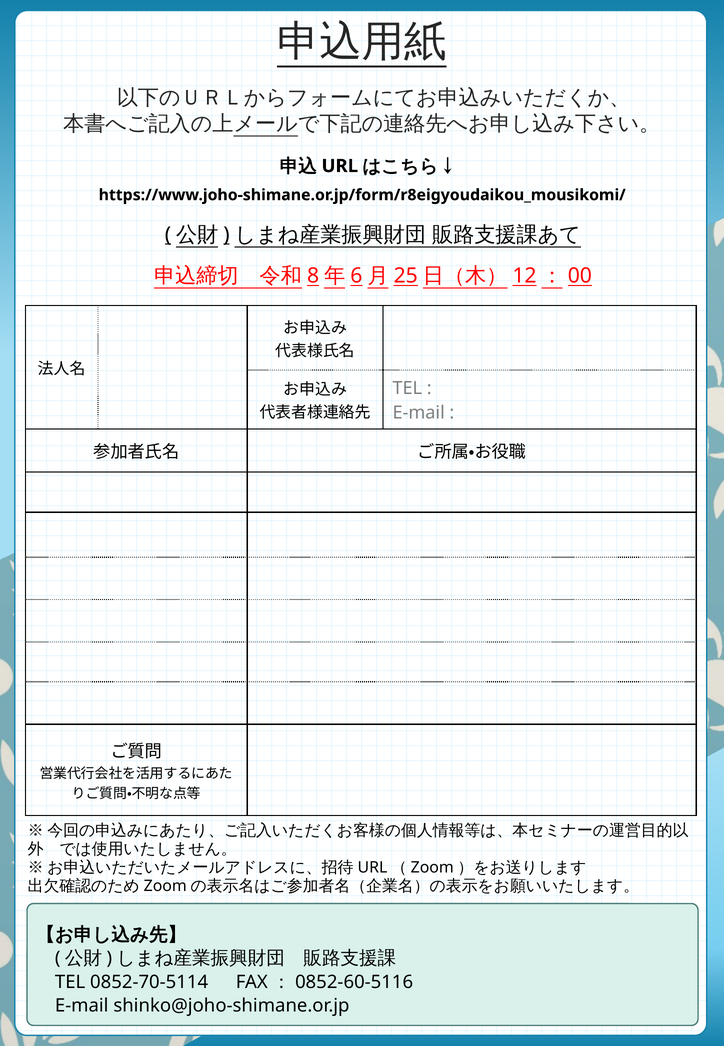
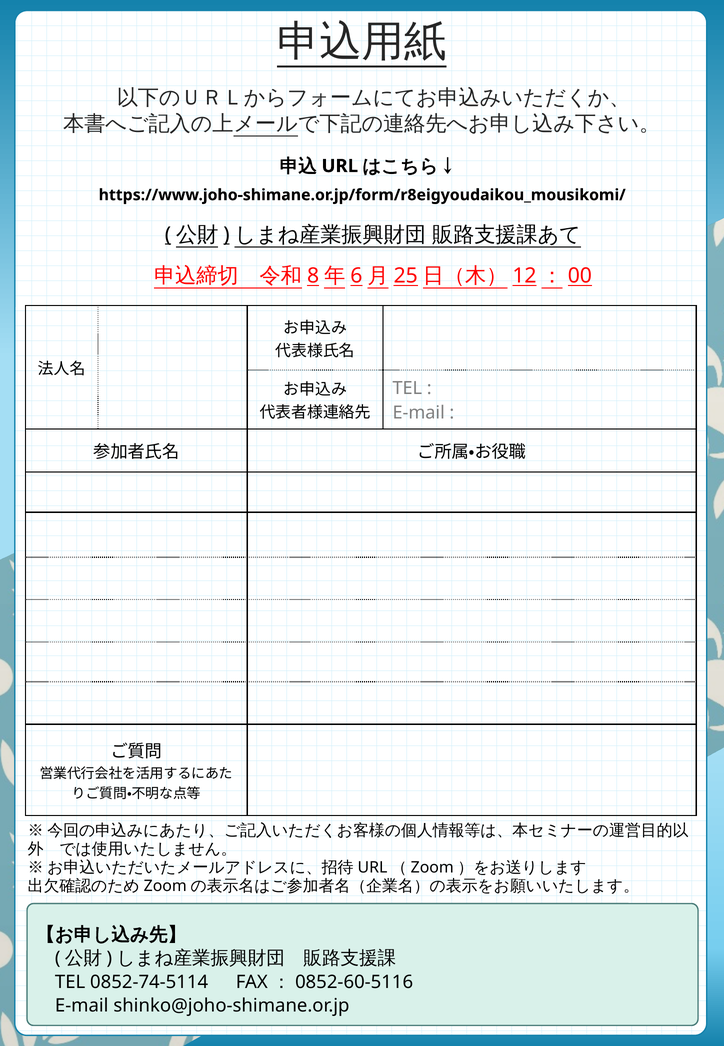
0852-70-5114: 0852-70-5114 -> 0852-74-5114 (149, 983)
